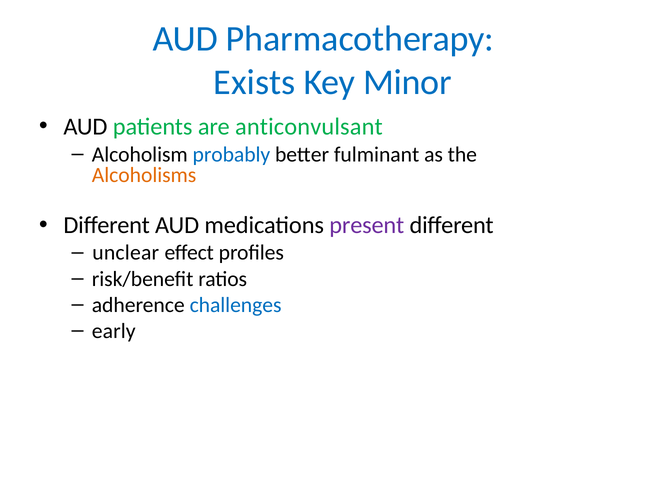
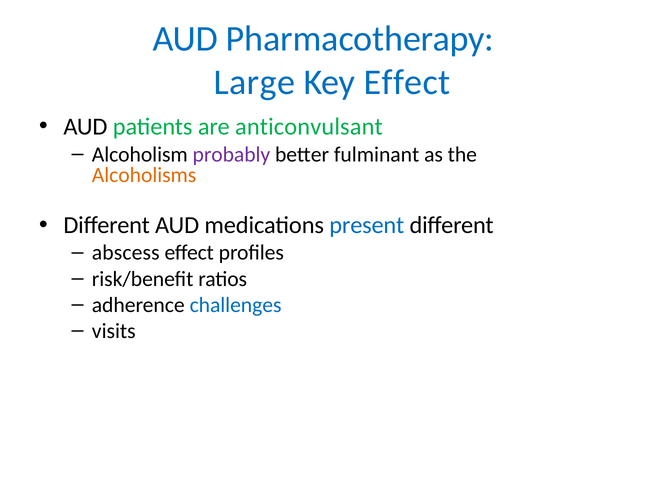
Exists: Exists -> Large (254, 82)
Key Minor: Minor -> Effect (407, 82)
probably colour: blue -> purple (231, 154)
present colour: purple -> blue (367, 225)
unclear: unclear -> abscess (126, 253)
early: early -> visits (114, 331)
